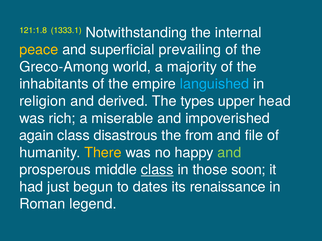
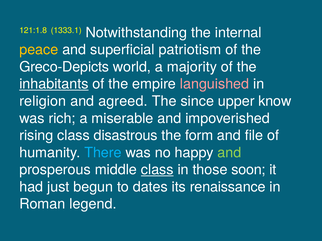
prevailing: prevailing -> patriotism (190, 50)
Greco-Among: Greco-Among -> Greco-Depicts (64, 67)
inhabitants underline: none -> present (54, 84)
languished colour: light blue -> pink (215, 84)
derived: derived -> agreed (123, 101)
types: types -> since (197, 101)
head: head -> know (275, 101)
again: again -> rising (36, 136)
from: from -> form (199, 136)
There colour: yellow -> light blue (103, 153)
